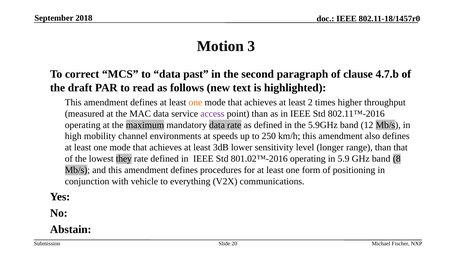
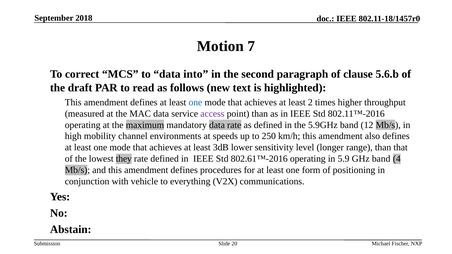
3: 3 -> 7 (251, 46)
past: past -> into (196, 74)
4.7.b: 4.7.b -> 5.6.b (387, 74)
one colour: orange -> blue (195, 102)
801.02™-2016: 801.02™-2016 -> 802.61™-2016 (259, 159)
8: 8 -> 4 (397, 159)
